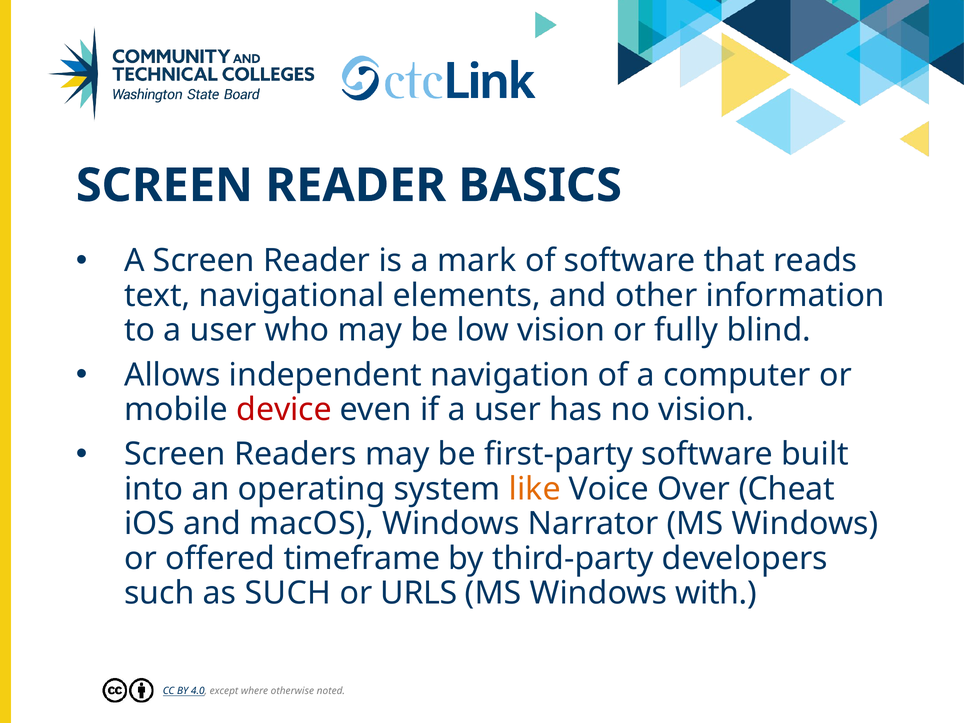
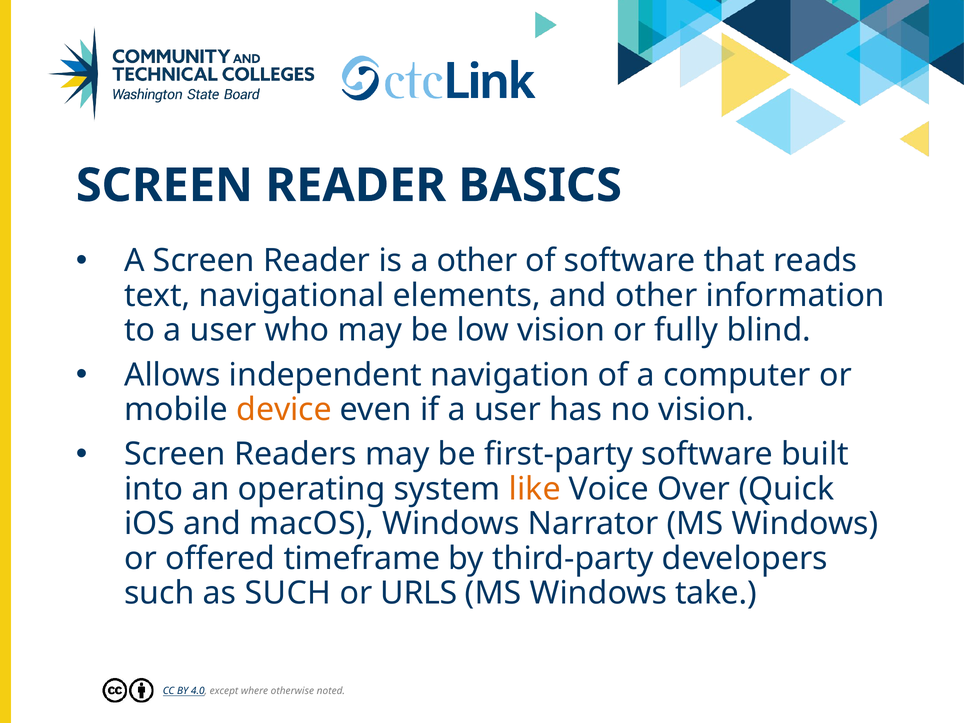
a mark: mark -> other (477, 261)
device colour: red -> orange (284, 410)
Cheat: Cheat -> Quick (786, 489)
with: with -> take (716, 593)
